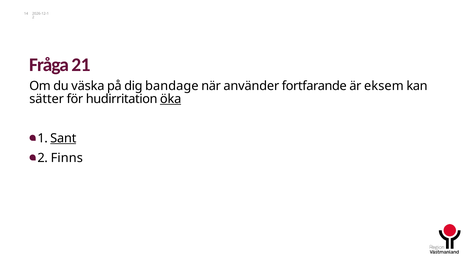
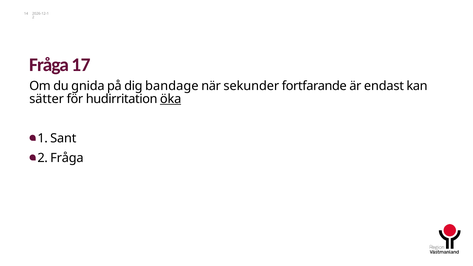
21: 21 -> 17 (81, 65)
väska: väska -> gnida (88, 86)
använder: använder -> sekunder (251, 86)
eksem: eksem -> endast (384, 86)
Sant underline: present -> none (63, 138)
2 Finns: Finns -> Fråga (67, 158)
